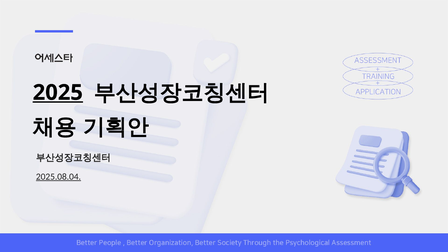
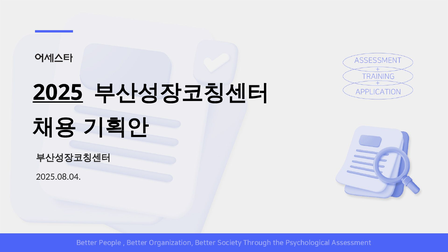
2025.08.04 underline: present -> none (58, 177)
